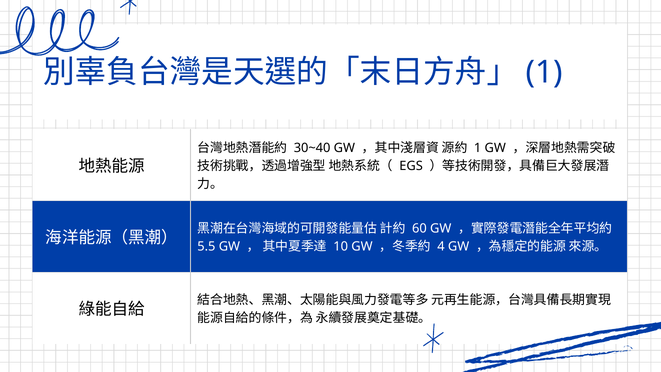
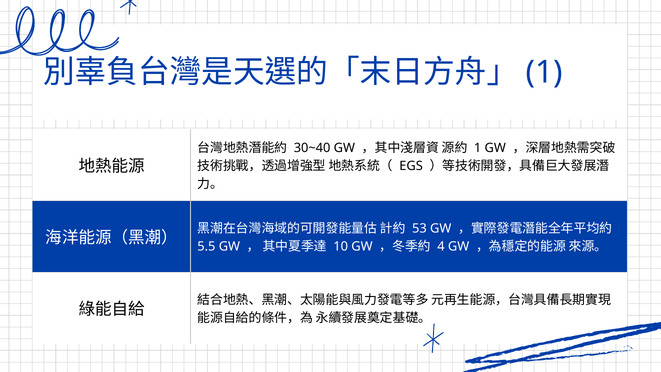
60: 60 -> 53 (419, 228)
